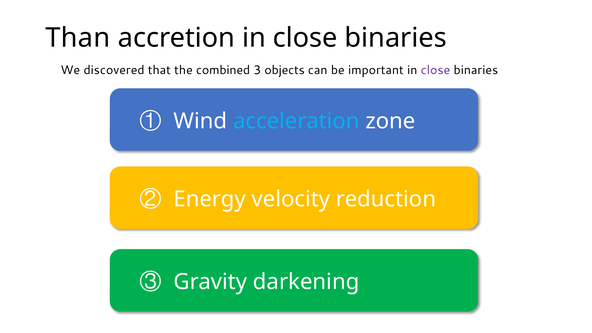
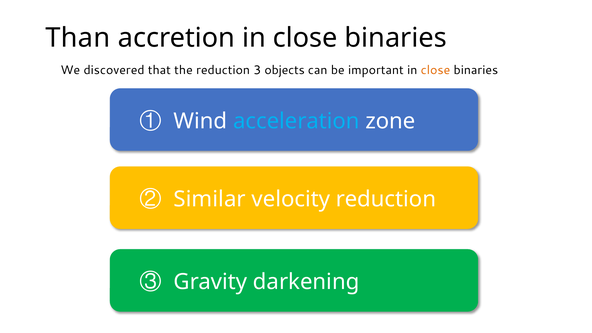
the combined: combined -> reduction (223, 70)
close colour: purple -> orange (435, 70)
Energy: Energy -> Similar (210, 199)
